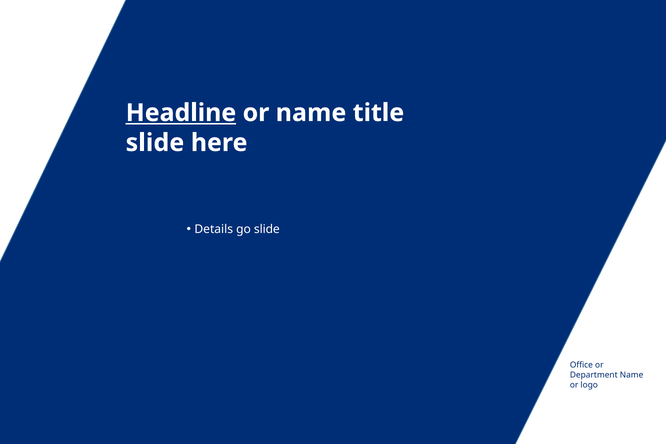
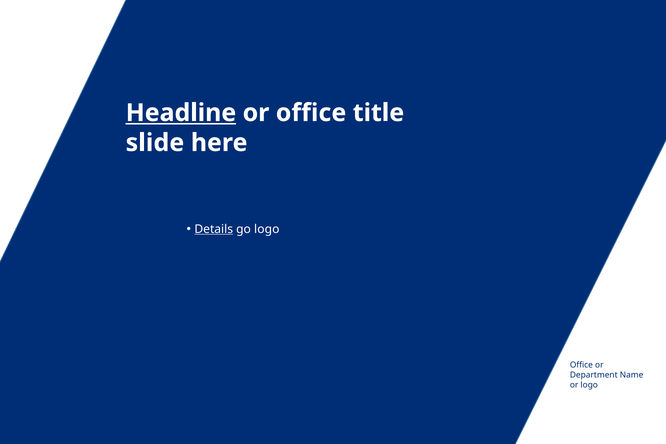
or name: name -> office (311, 113)
Details underline: none -> present (214, 229)
go slide: slide -> logo (267, 229)
